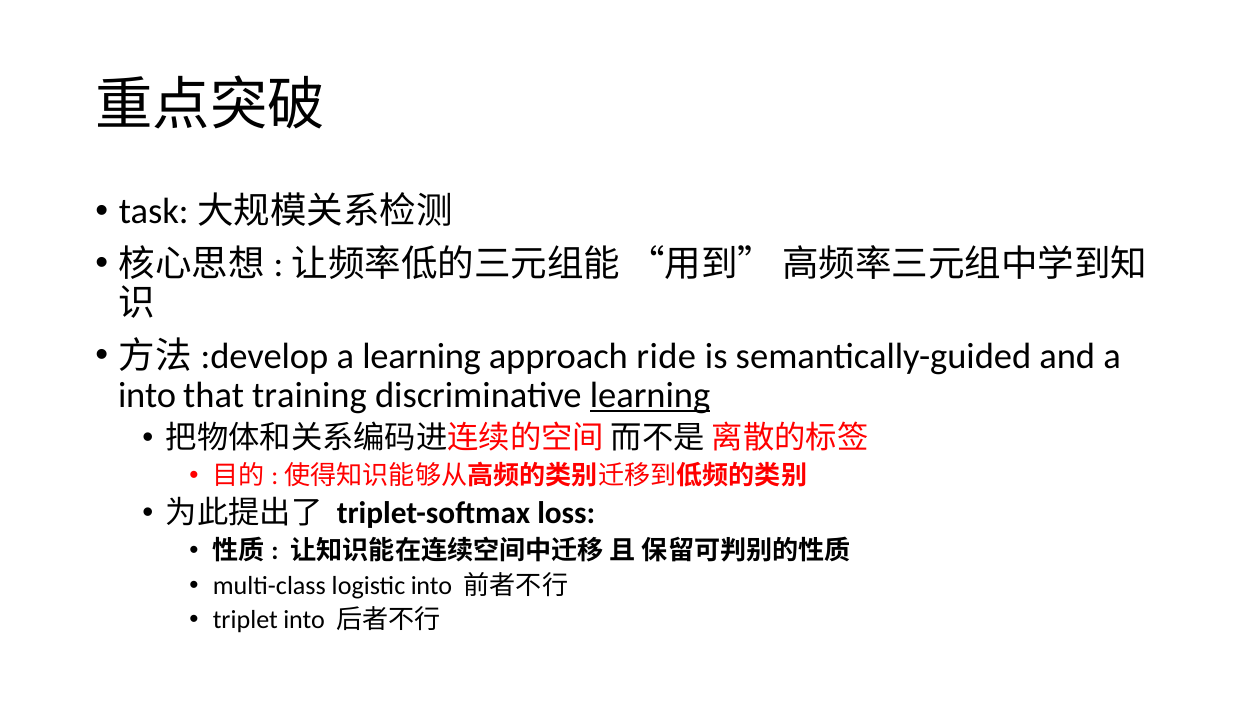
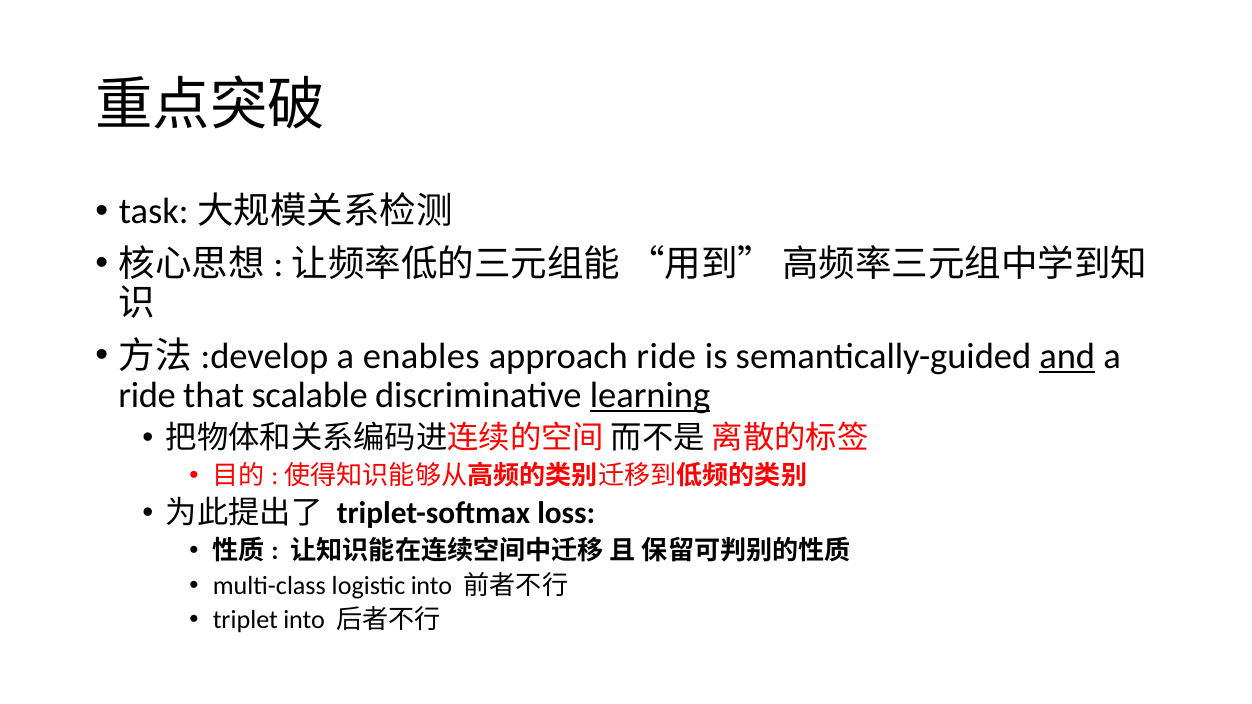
a learning: learning -> enables (421, 356)
and underline: none -> present (1067, 356)
into: into -> ride (147, 396)
training: training -> scalable (310, 396)
